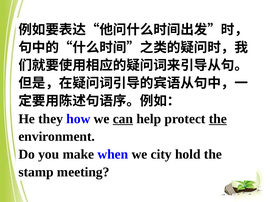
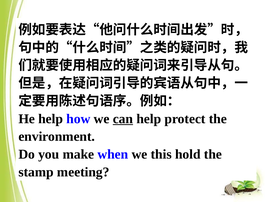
He they: they -> help (51, 119)
the underline: present -> none (218, 119)
city: city -> this (161, 155)
